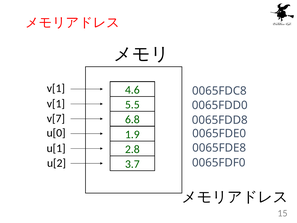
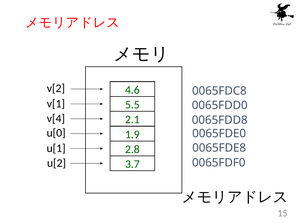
v[1: v[1 -> v[2 (56, 88)
v[7: v[7 -> v[4 (56, 118)
6.8: 6.8 -> 2.1 (132, 119)
